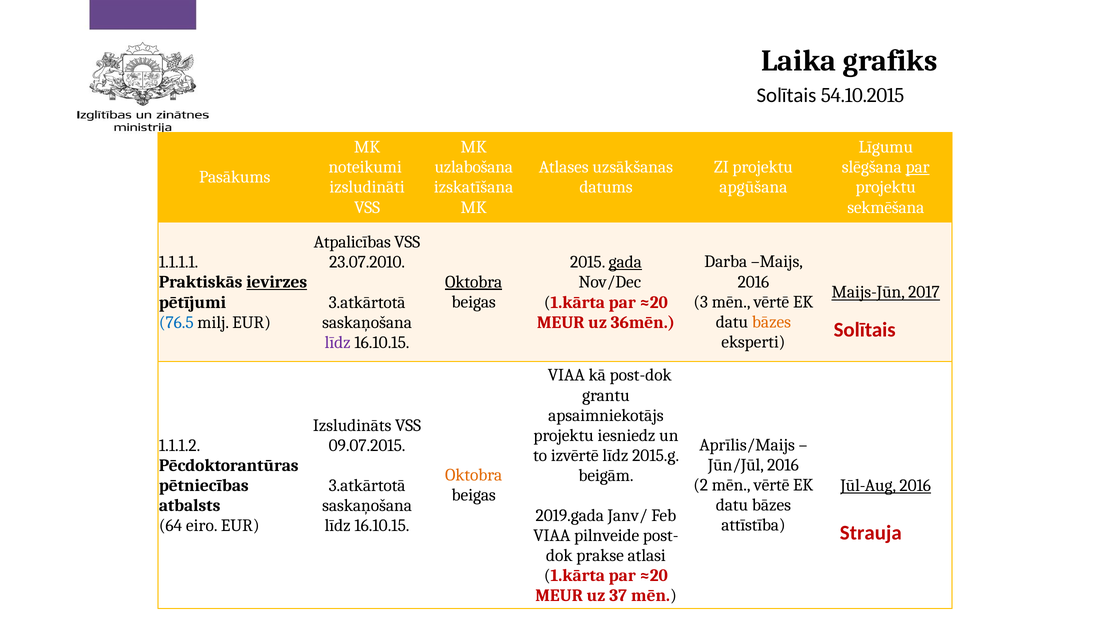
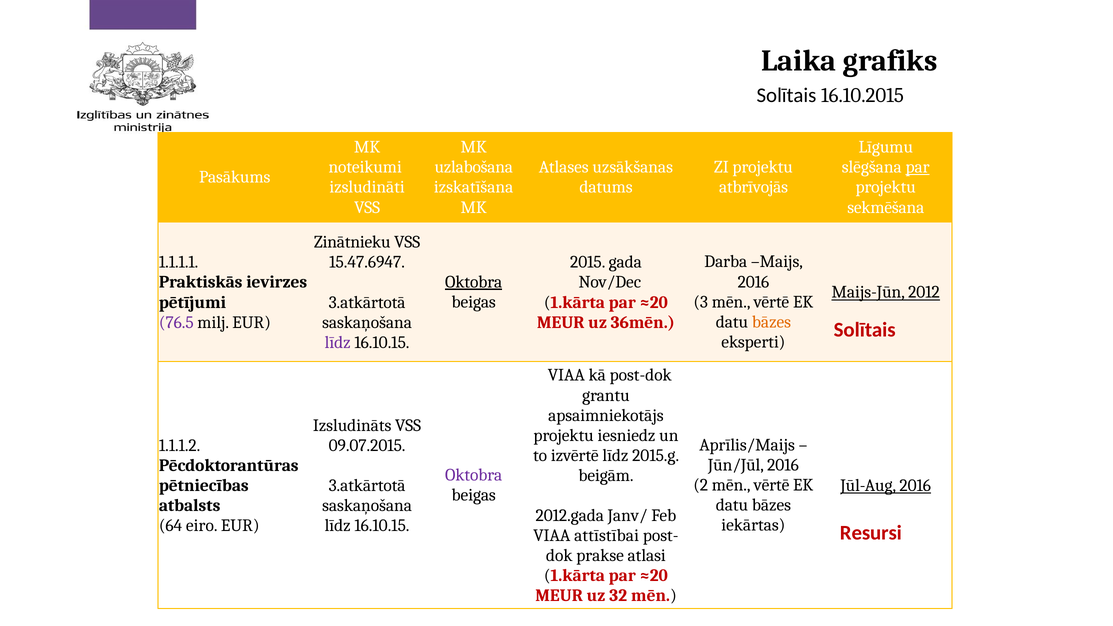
54.10.2015: 54.10.2015 -> 16.10.2015 (862, 96)
apgūšana: apgūšana -> atbrīvojās (754, 187)
Atpalicības: Atpalicības -> Zinātnieku (352, 242)
23.07.2010: 23.07.2010 -> 15.47.6947 (367, 262)
gada underline: present -> none (625, 262)
ievirzes underline: present -> none (277, 282)
2017: 2017 -> 2012 (924, 292)
76.5 colour: blue -> purple (176, 322)
Oktobra colour: orange -> purple (474, 475)
2019.gada: 2019.gada -> 2012.gada (570, 516)
attīstība: attīstība -> iekārtas (753, 525)
Strauja: Strauja -> Resursi (871, 533)
pilnveide: pilnveide -> attīstībai (607, 536)
37: 37 -> 32 (618, 596)
